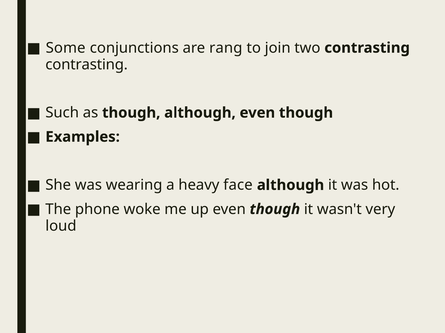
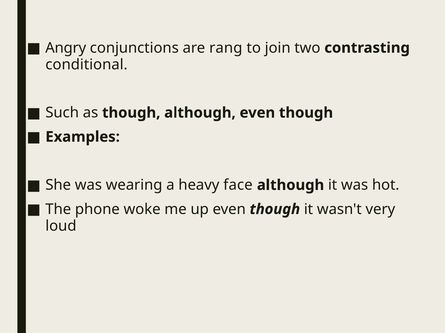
Some: Some -> Angry (66, 48)
contrasting: contrasting -> conditional (87, 65)
